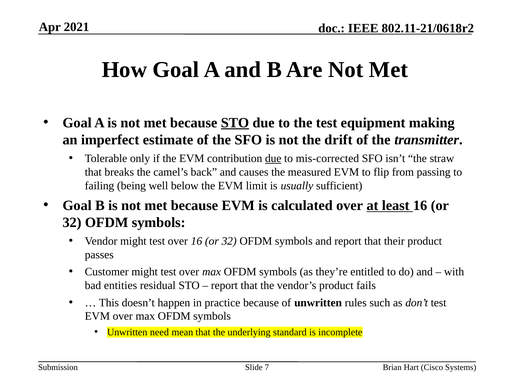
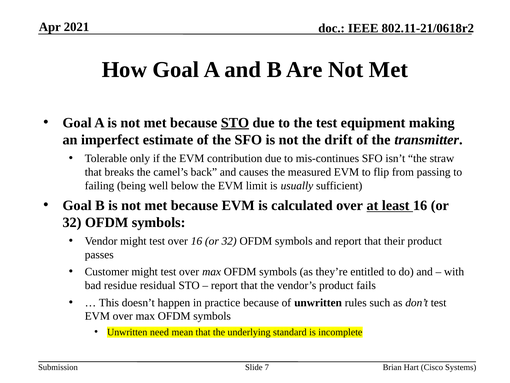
due underline: present -> none (273, 158)
mis-corrected: mis-corrected -> mis-continues (327, 158)
entities: entities -> residue (121, 285)
